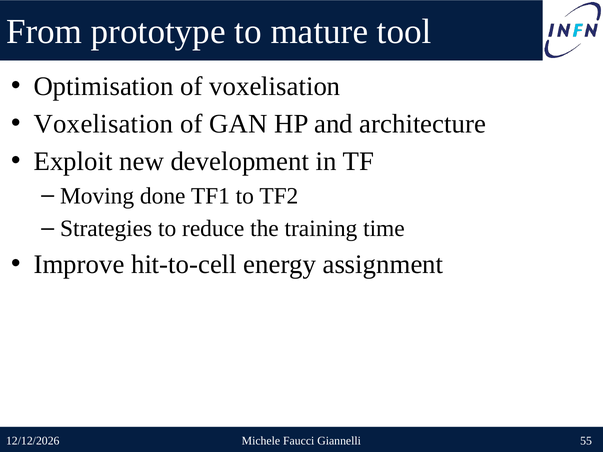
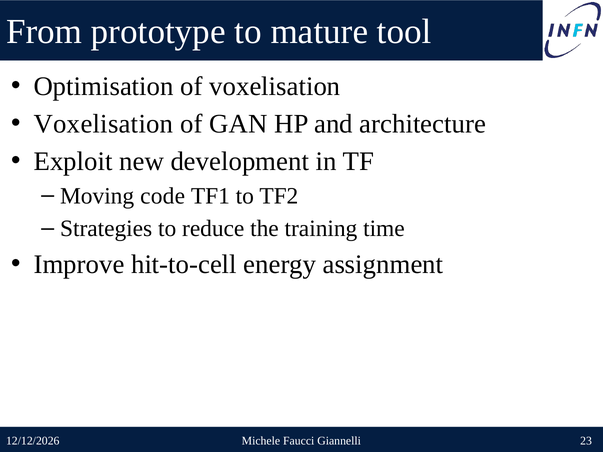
done: done -> code (163, 196)
55: 55 -> 23 (586, 441)
